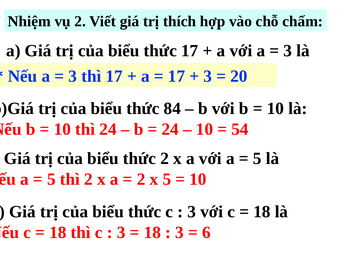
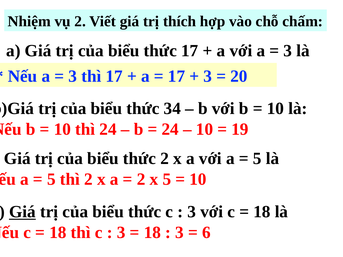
84: 84 -> 34 (172, 109)
54: 54 -> 19 (240, 129)
Giá underline: none -> present (22, 212)
